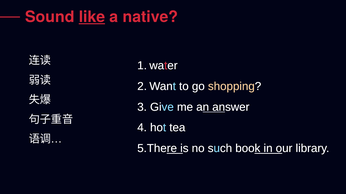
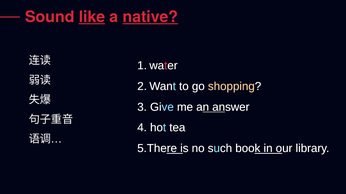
native underline: none -> present (150, 17)
